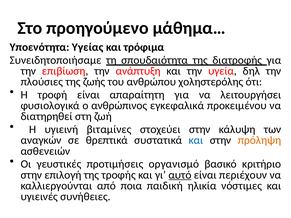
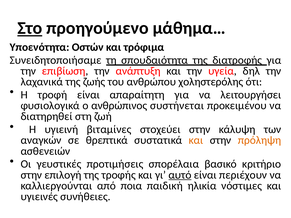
Στο underline: none -> present (30, 28)
Υγείας: Υγείας -> Οστών (88, 47)
πλούσιες: πλούσιες -> λαχανικά (42, 82)
εγκεφαλικά: εγκεφαλικά -> συστήνεται (177, 106)
και colour: blue -> orange (196, 140)
οργανισμό: οργανισμό -> σπορέλαια (174, 164)
